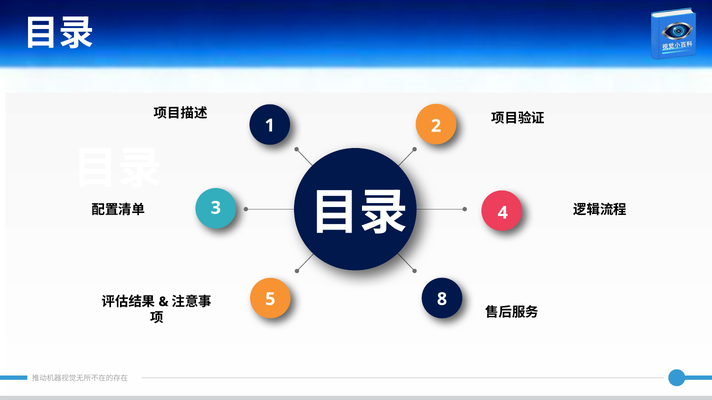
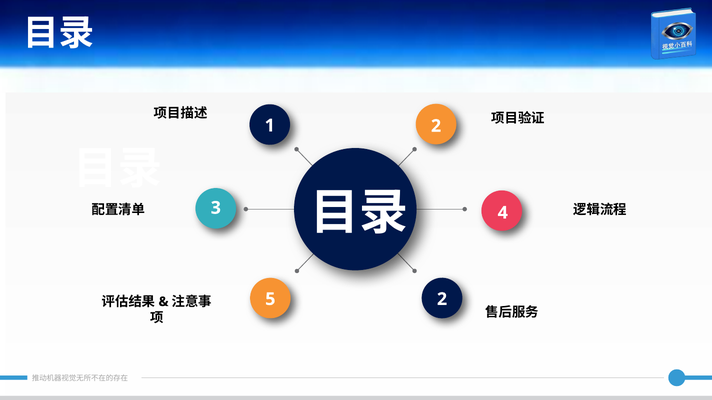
5 8: 8 -> 2 (442, 299)
